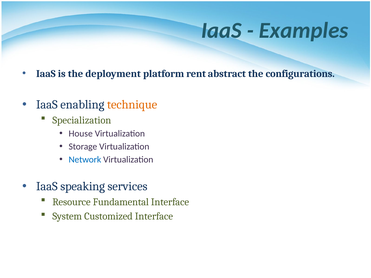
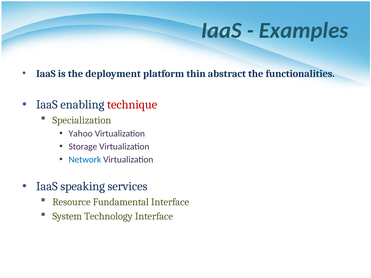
rent: rent -> thin (196, 74)
configurations: configurations -> functionalities (300, 74)
technique colour: orange -> red (132, 105)
House: House -> Yahoo (81, 134)
Customized: Customized -> Technology (108, 217)
